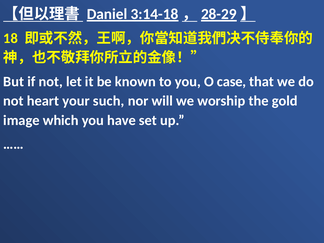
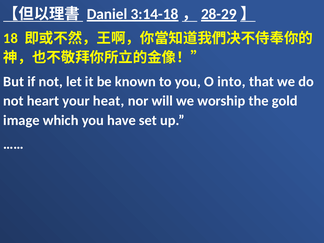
case: case -> into (231, 82)
such: such -> heat (109, 101)
